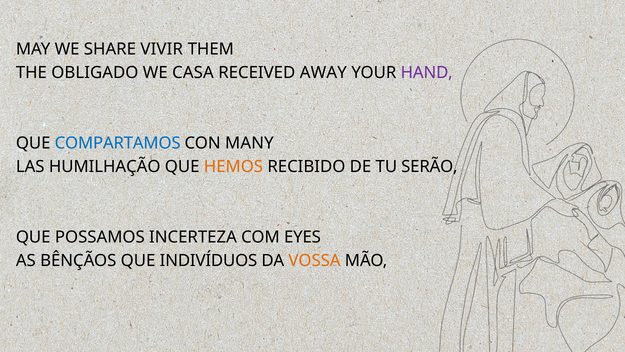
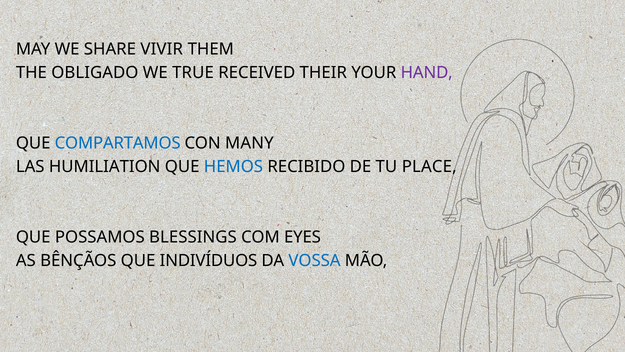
CASA: CASA -> TRUE (193, 72)
AWAY: AWAY -> THEIR (323, 72)
HUMILHAÇÃO: HUMILHAÇÃO -> HUMILIATION (105, 166)
HEMOS colour: orange -> blue (233, 166)
SERÃO: SERÃO -> PLACE (429, 166)
INCERTEZA: INCERTEZA -> BLESSINGS (193, 237)
VOSSA colour: orange -> blue (315, 260)
